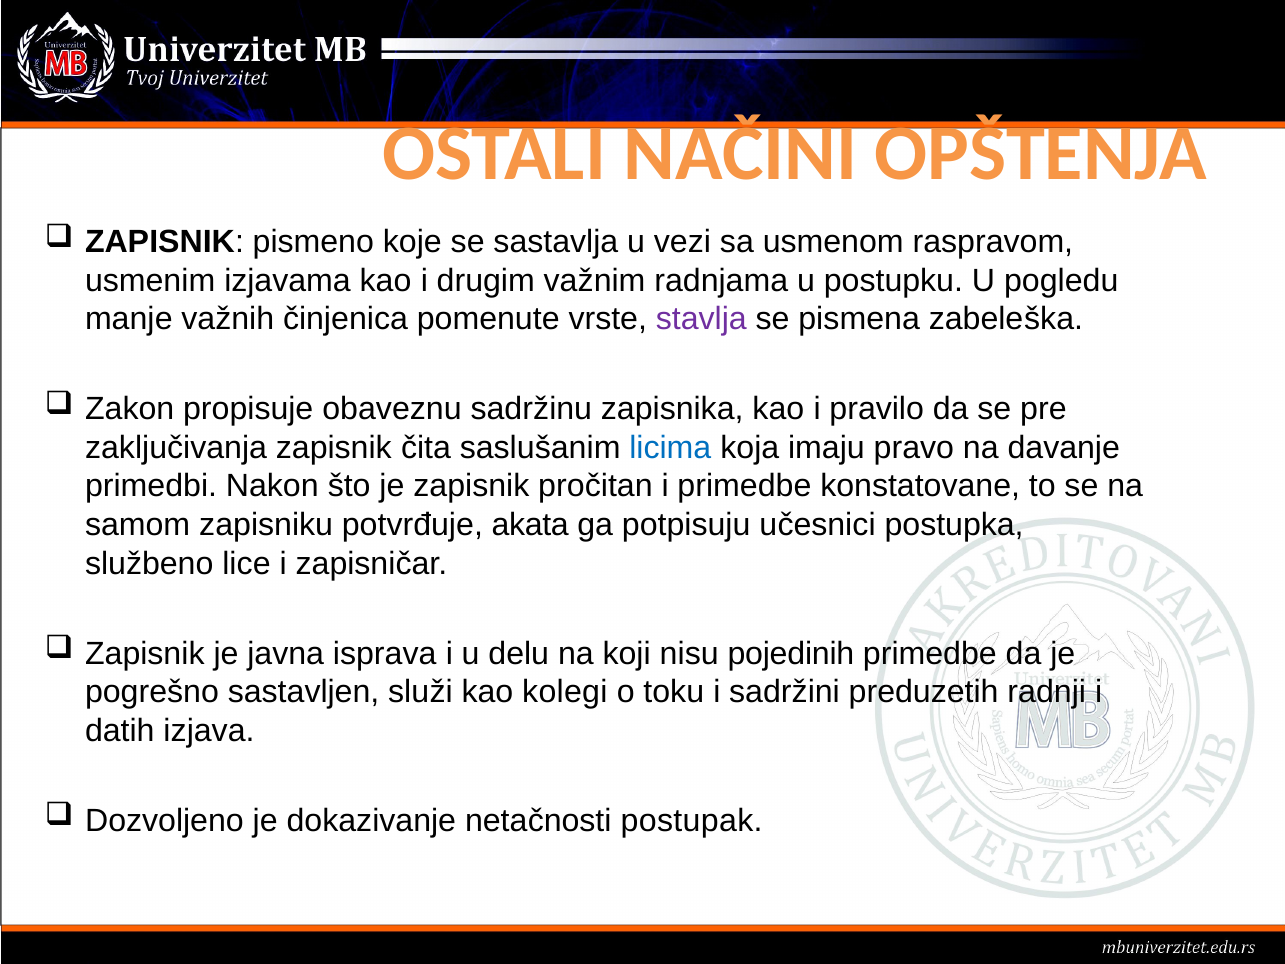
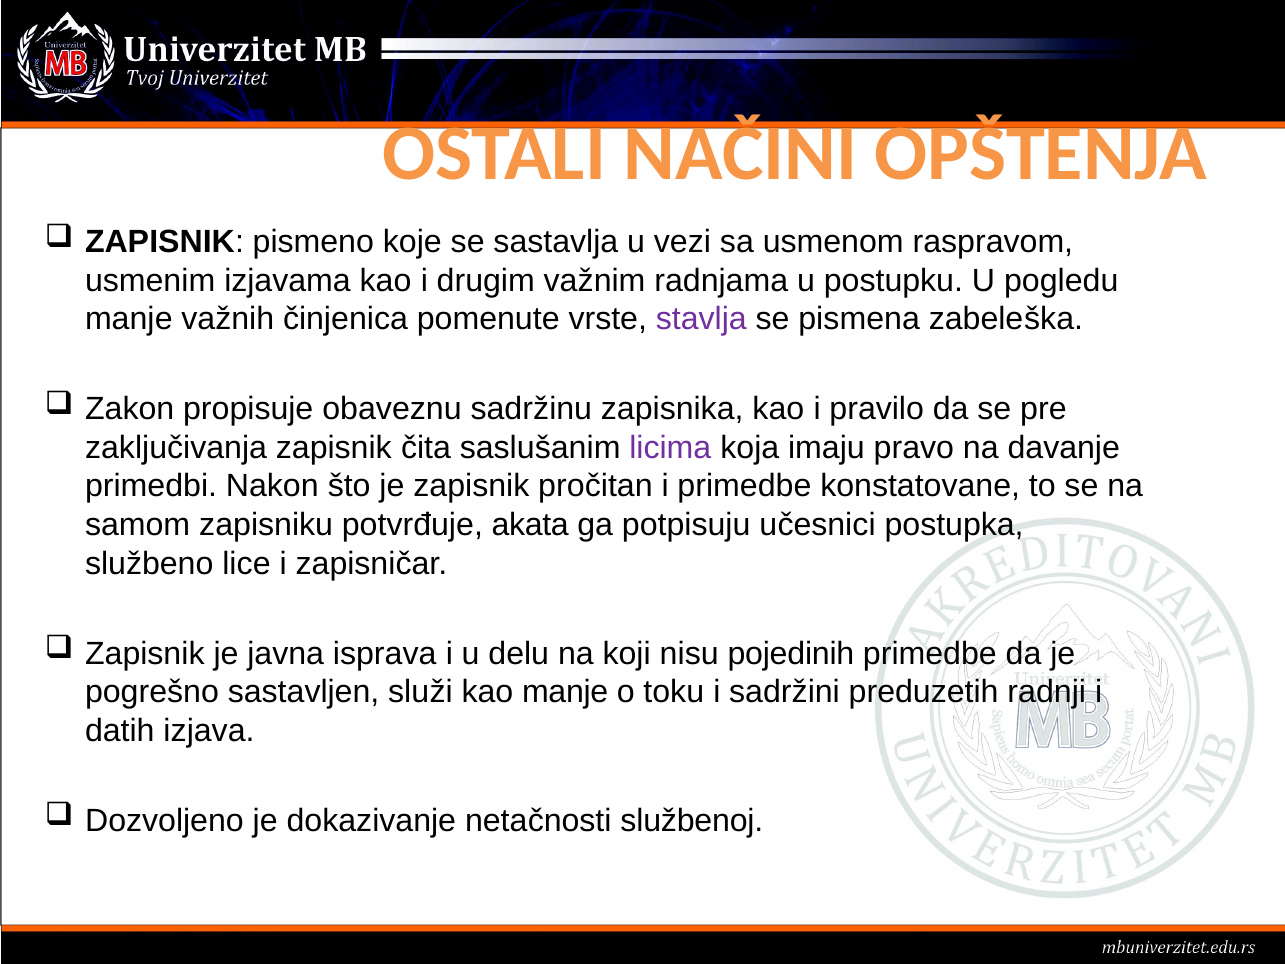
licima colour: blue -> purple (670, 448)
kao kolegi: kolegi -> manje (565, 692)
postupak: postupak -> službenoj (692, 820)
